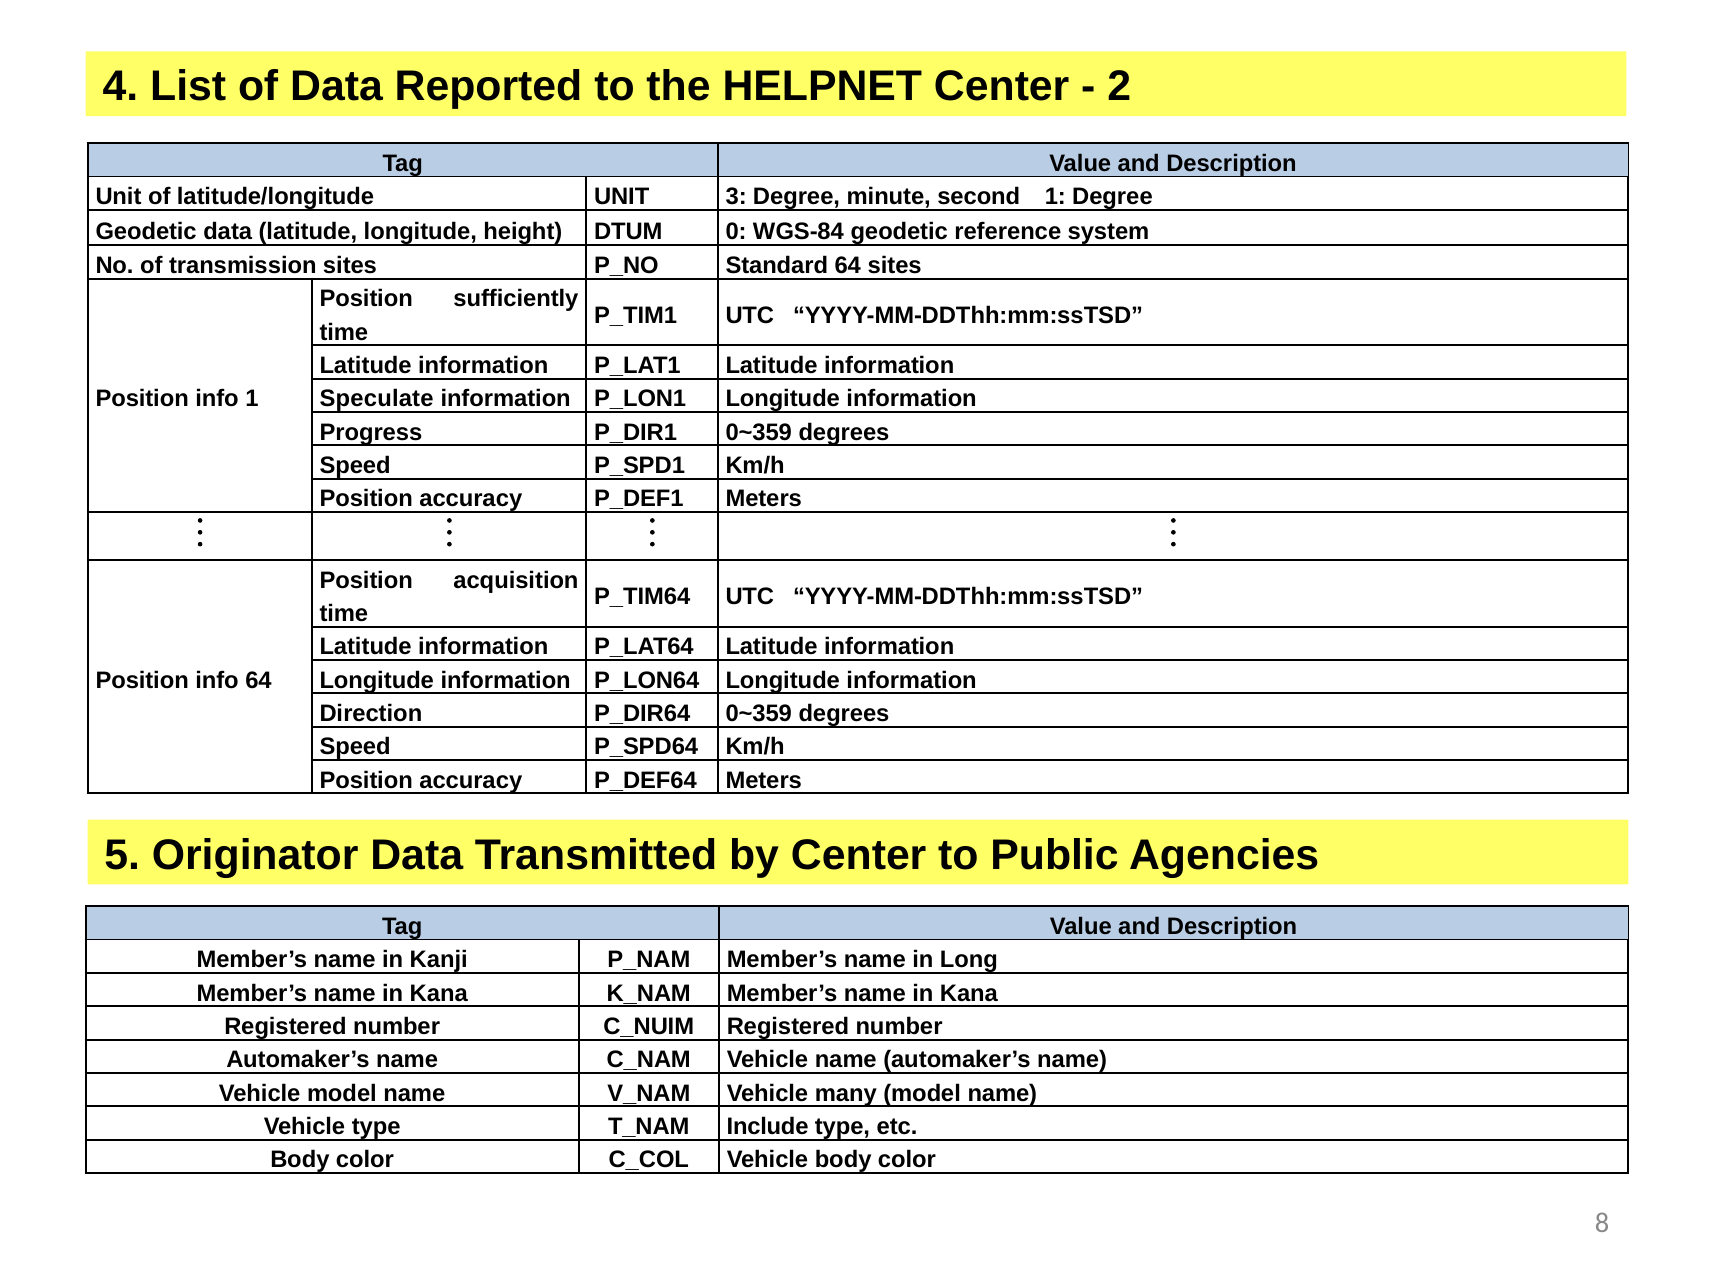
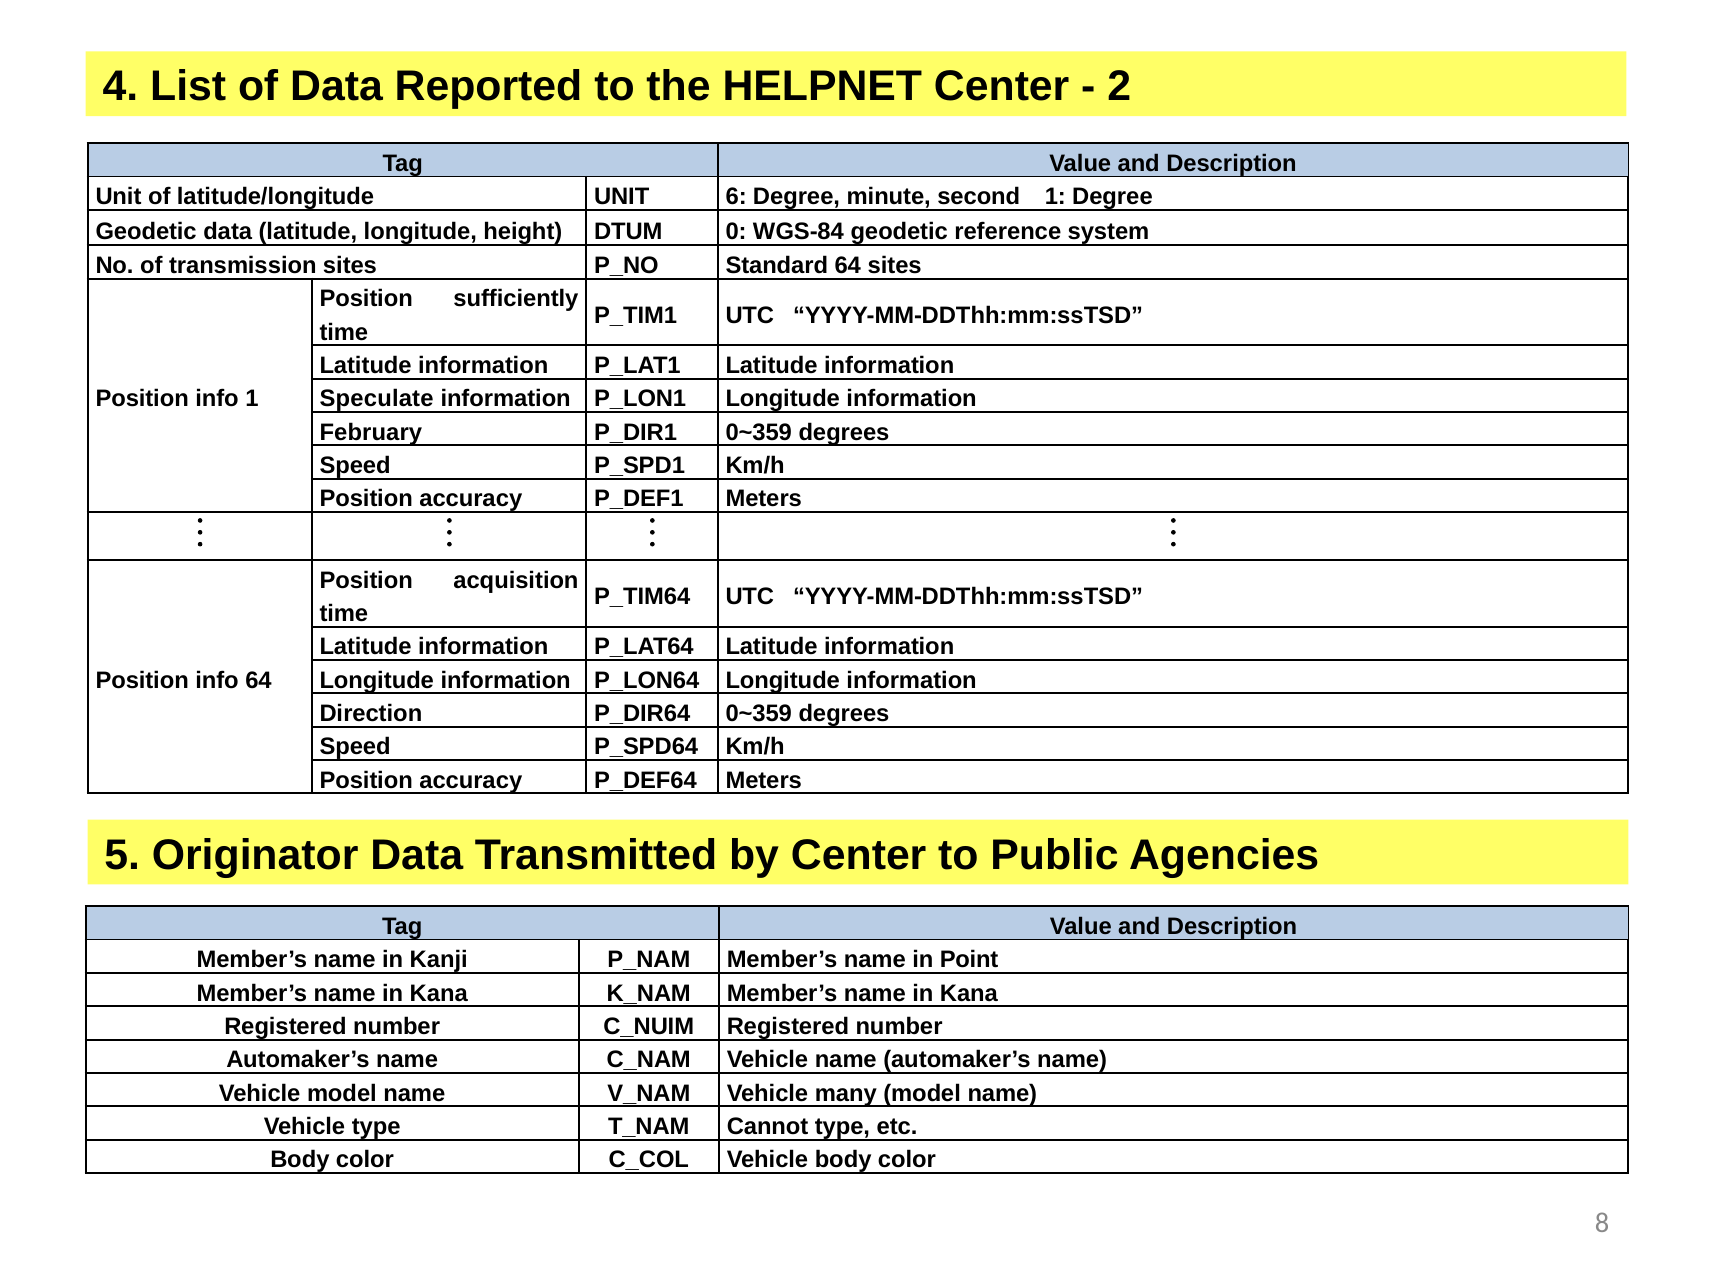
3: 3 -> 6 (736, 197)
Progress: Progress -> February (371, 432)
Long: Long -> Point (969, 960)
Include: Include -> Cannot (768, 1127)
